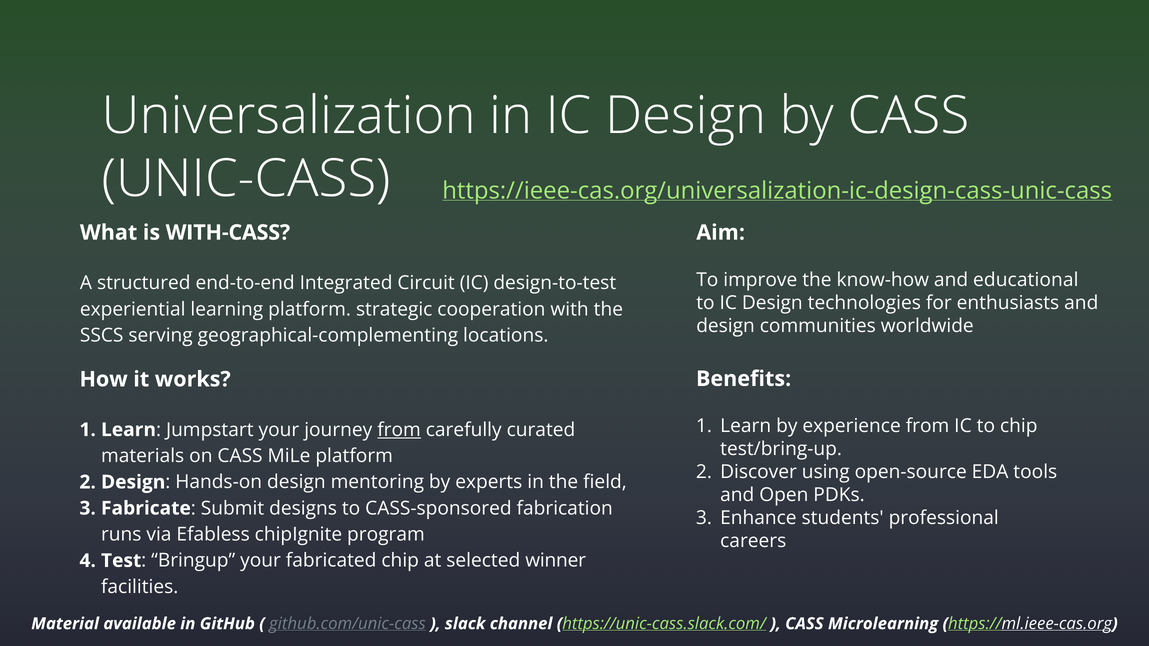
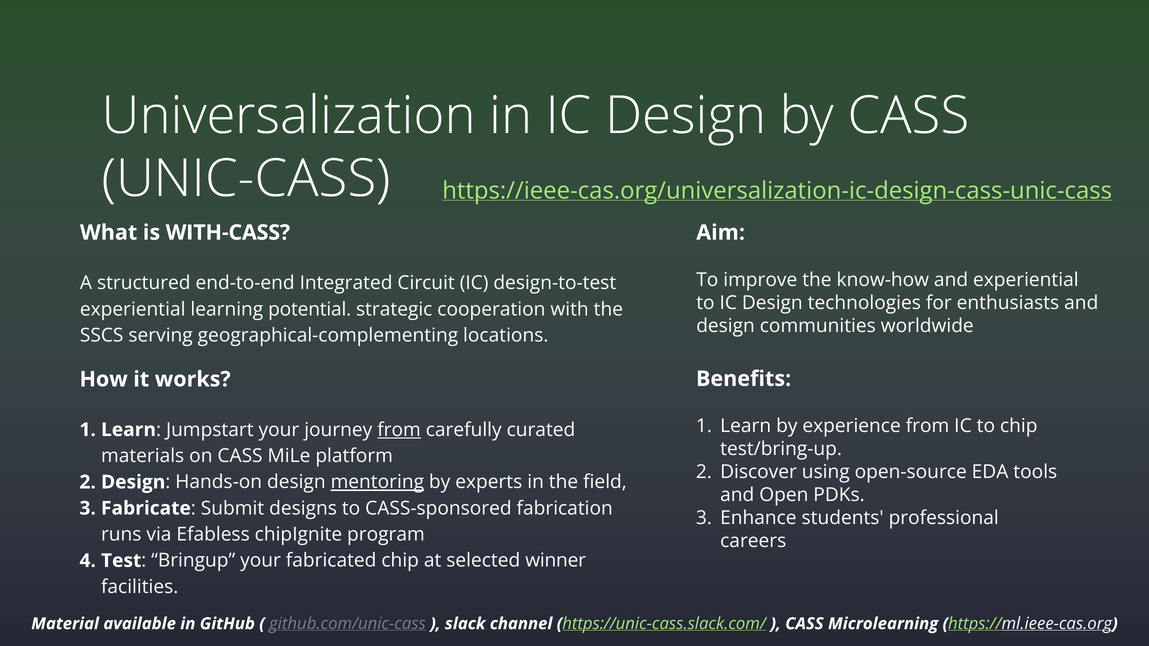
and educational: educational -> experiential (1026, 280)
learning platform: platform -> potential (310, 309)
mentoring underline: none -> present (377, 482)
